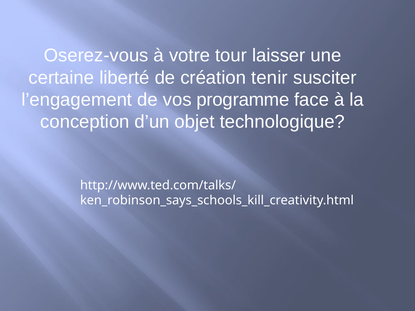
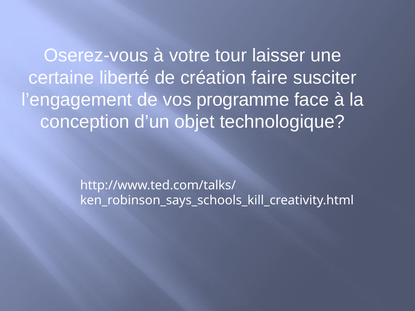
tenir: tenir -> faire (269, 78)
